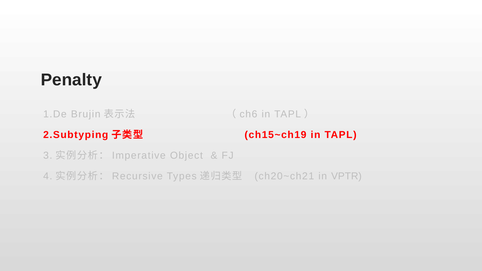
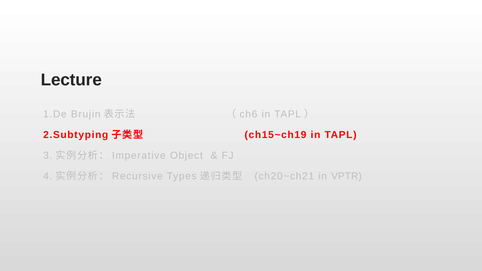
Penalty: Penalty -> Lecture (71, 80)
